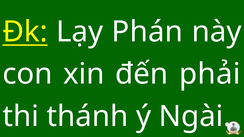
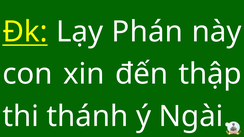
phải: phải -> thập (210, 74)
